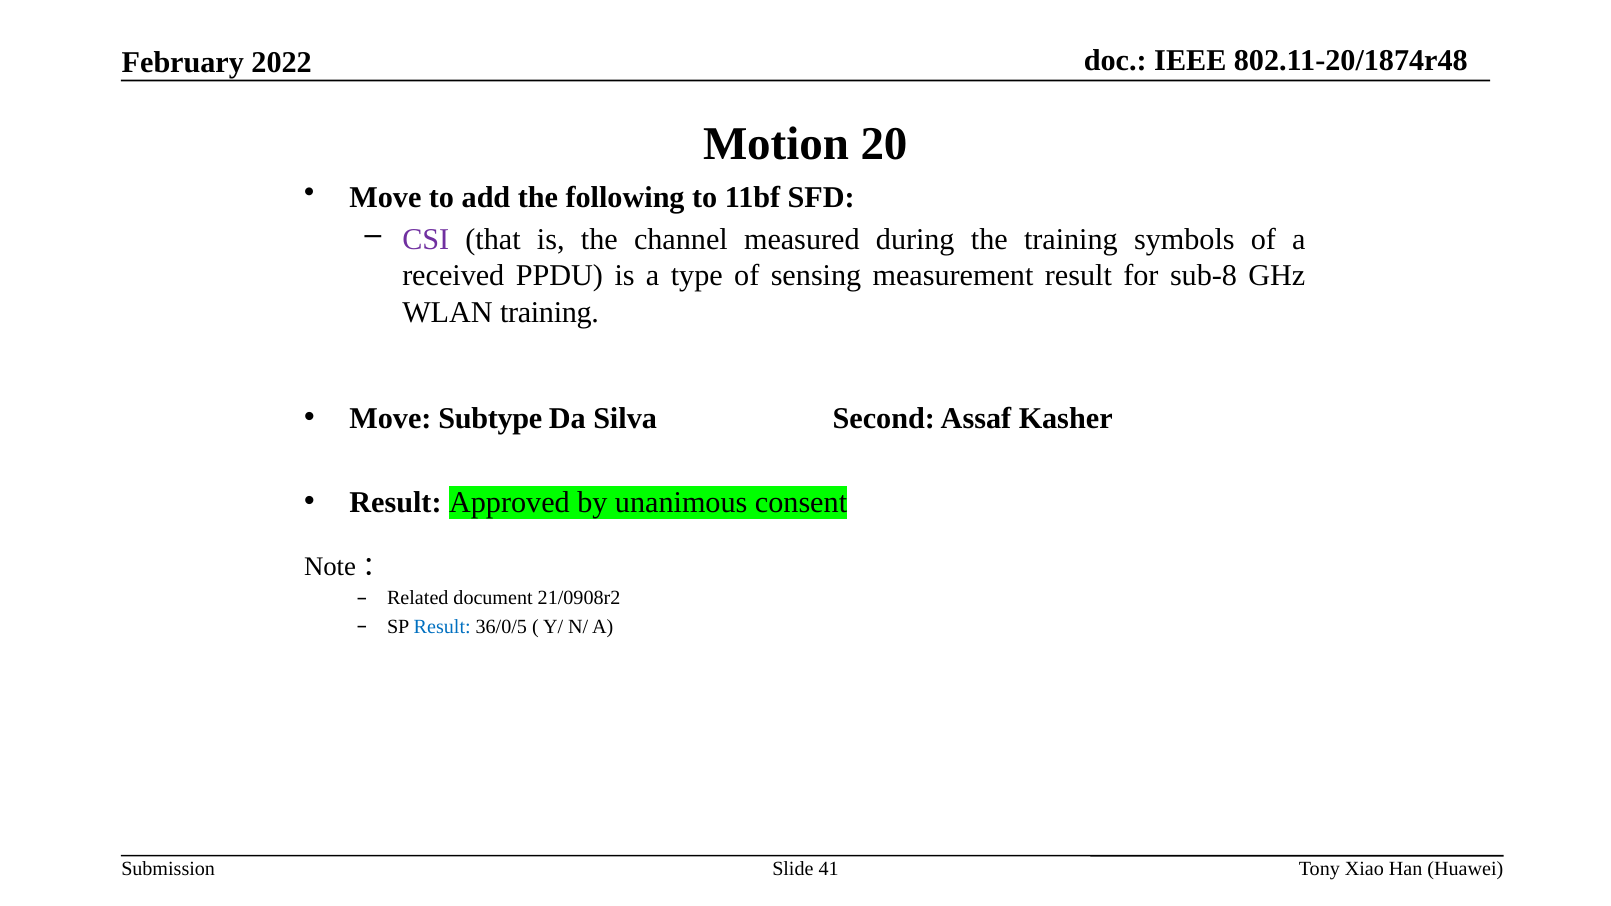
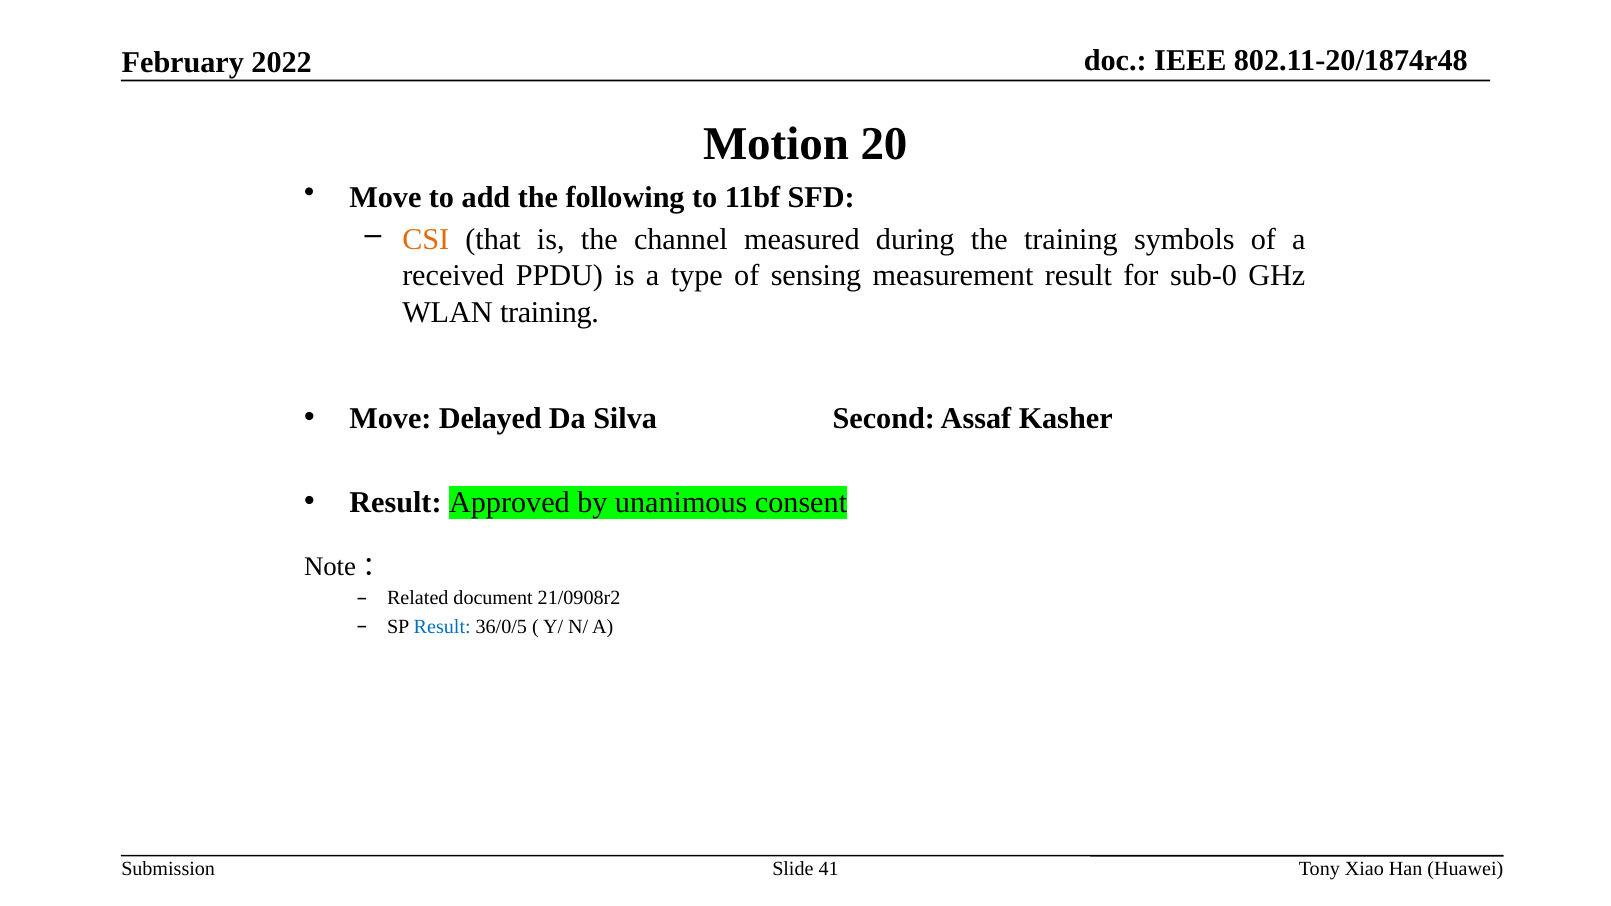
CSI colour: purple -> orange (426, 240)
sub-8: sub-8 -> sub-0 (1204, 276)
Subtype: Subtype -> Delayed (490, 418)
